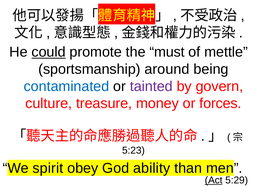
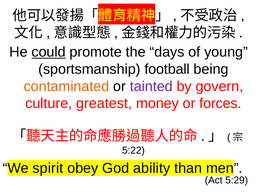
must: must -> days (167, 52)
mettle: mettle -> young (226, 52)
around: around -> football (167, 69)
contaminated colour: blue -> orange (66, 86)
treasure: treasure -> greatest (104, 103)
5:23: 5:23 -> 5:22 (133, 150)
Act underline: present -> none (214, 180)
